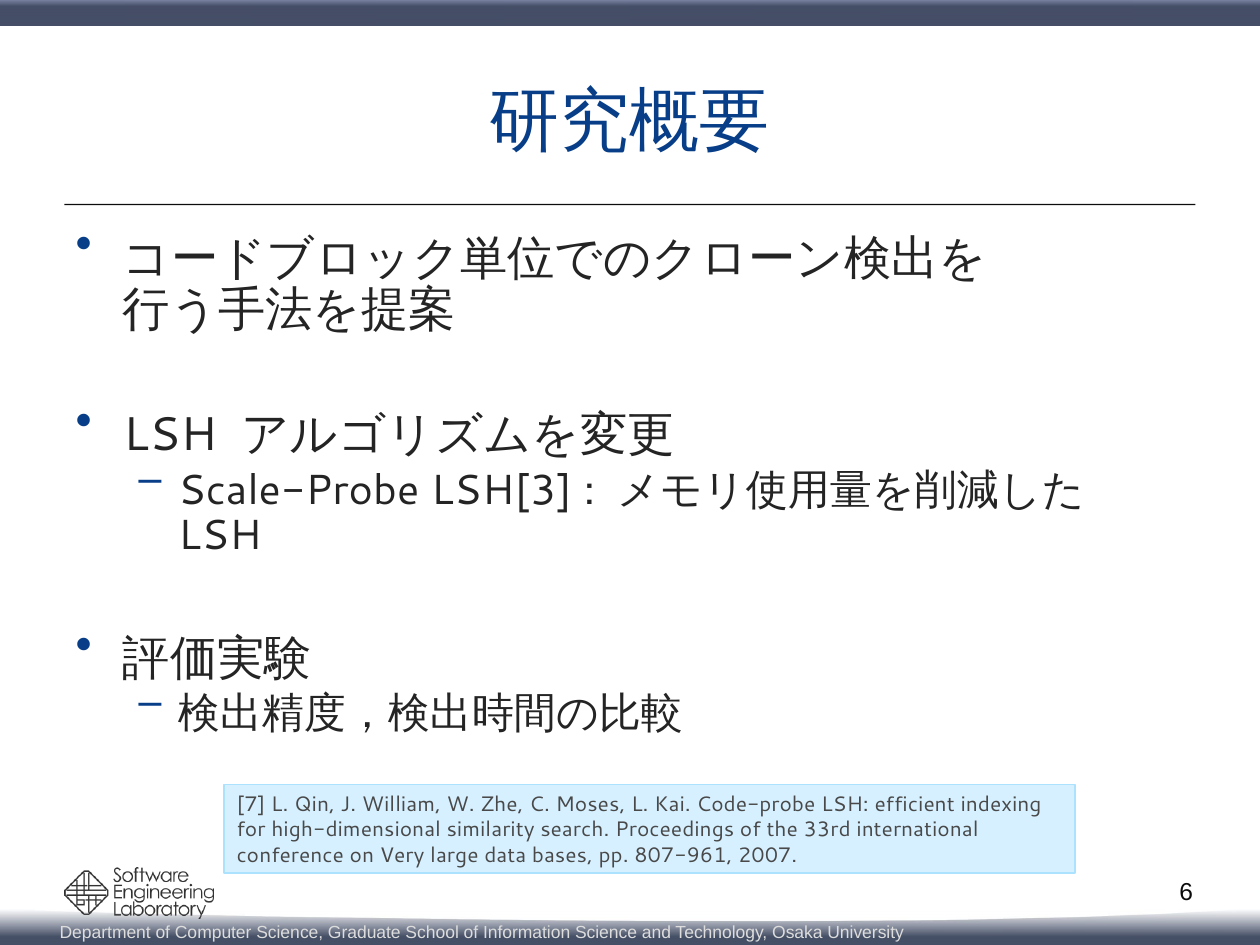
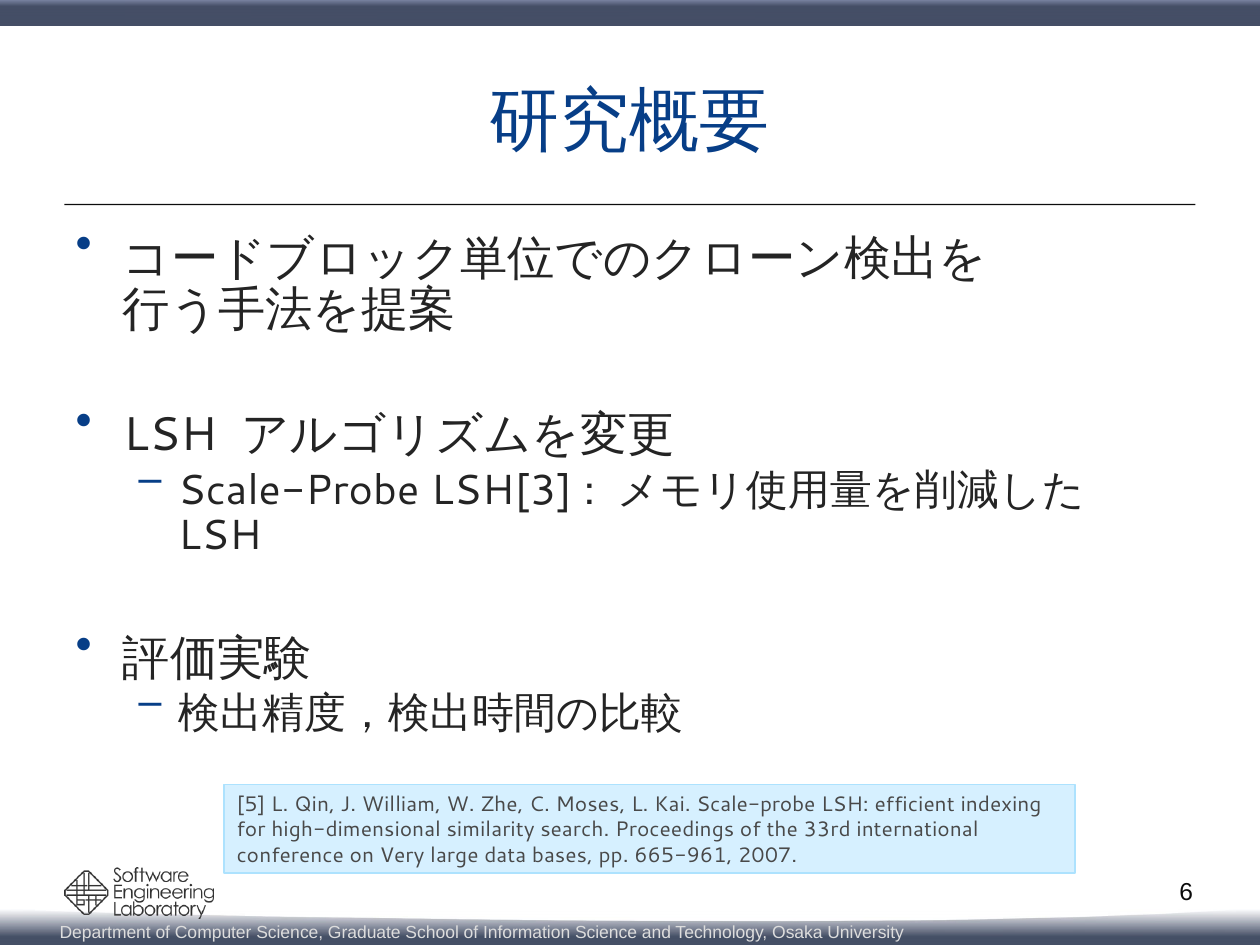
7: 7 -> 5 (251, 805)
Kai Code-probe: Code-probe -> Scale-probe (756, 805)
807-961: 807-961 -> 665-961 (683, 855)
